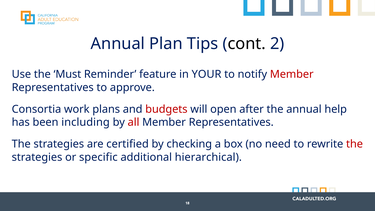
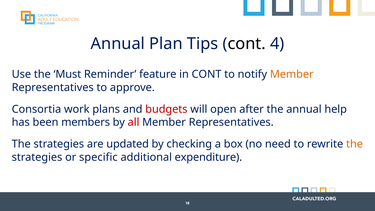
2: 2 -> 4 (277, 44)
in YOUR: YOUR -> CONT (207, 74)
Member colour: red -> orange (292, 74)
including: including -> members (86, 122)
certified: certified -> updated (128, 144)
the colour: red -> orange (354, 144)
hierarchical: hierarchical -> expenditure (208, 157)
